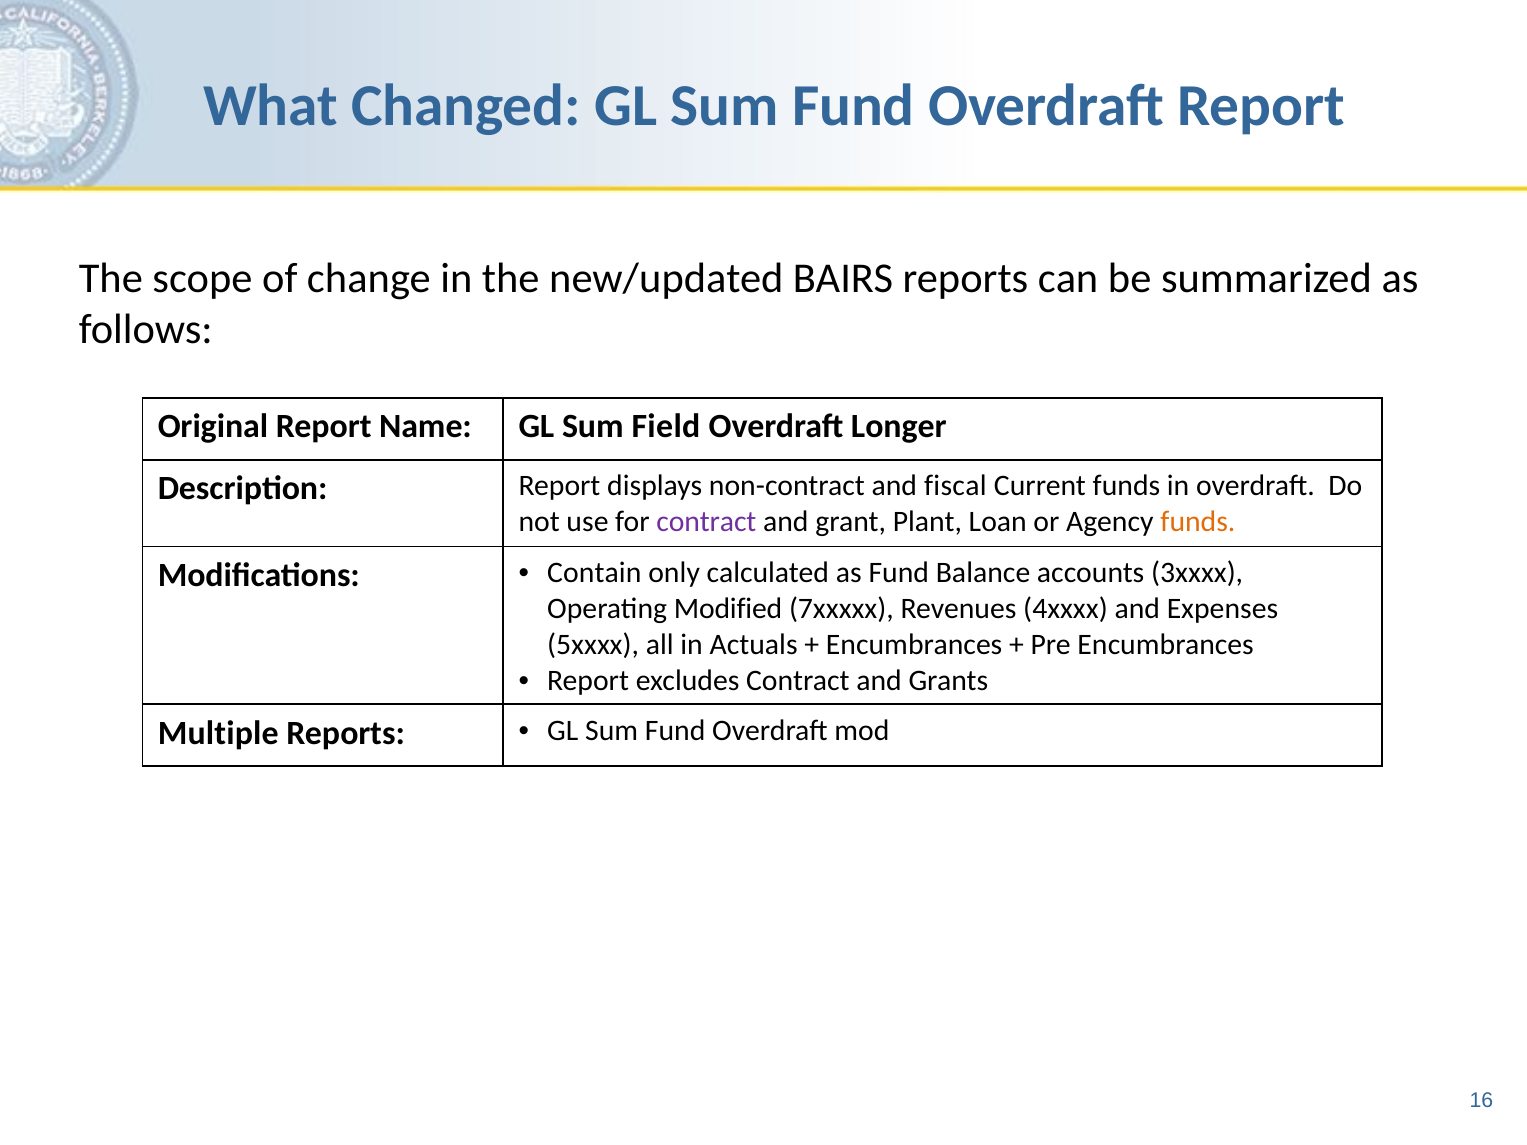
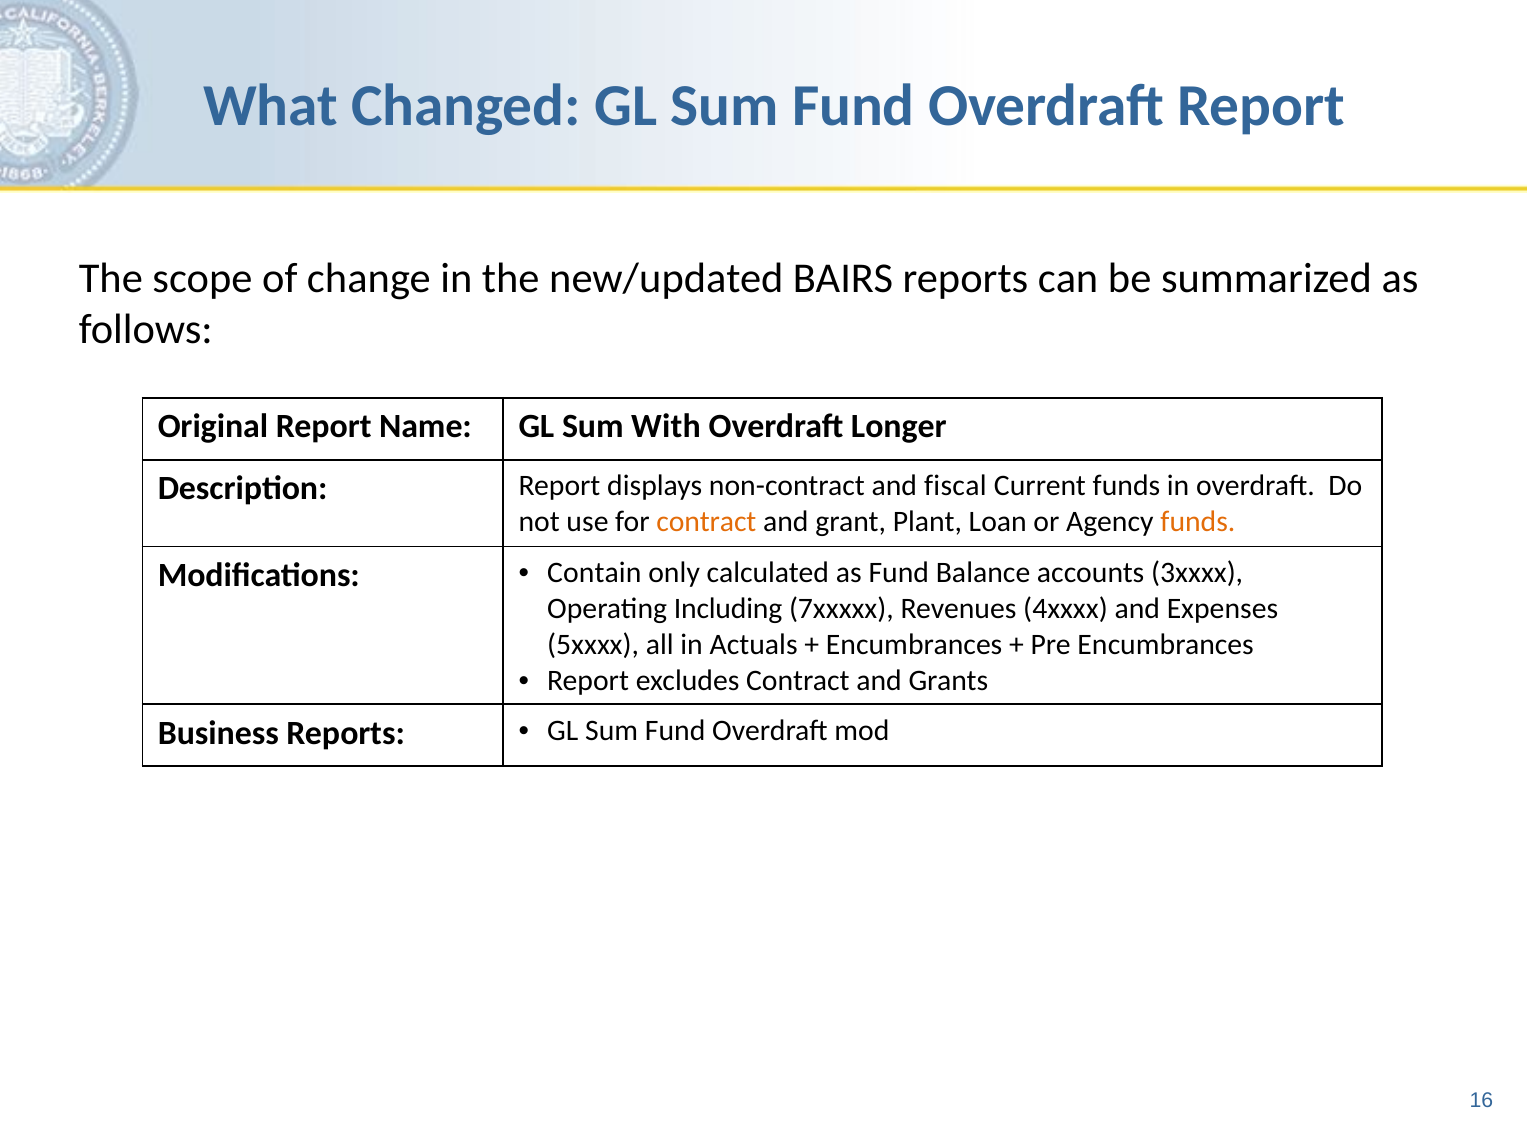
Field: Field -> With (666, 427)
contract colour: purple -> orange (706, 522)
Modified: Modified -> Including (728, 609)
Multiple: Multiple -> Business (218, 733)
